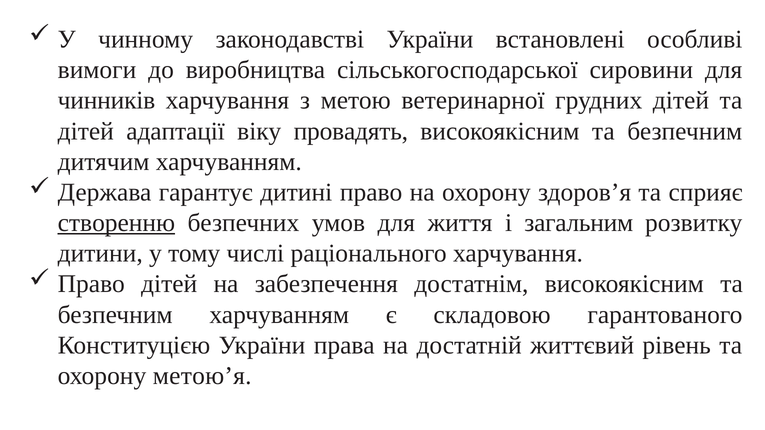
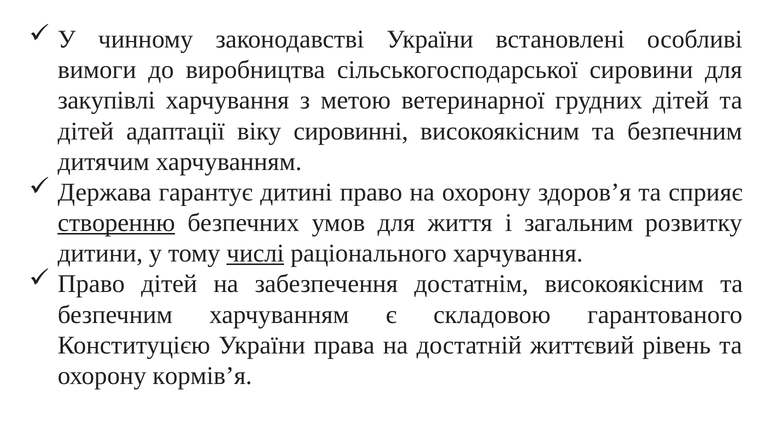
чинників: чинників -> закупівлі (106, 101)
провадять: провадять -> сировинні (351, 131)
числі underline: none -> present (255, 254)
метою’я: метою’я -> кормів’я (202, 376)
